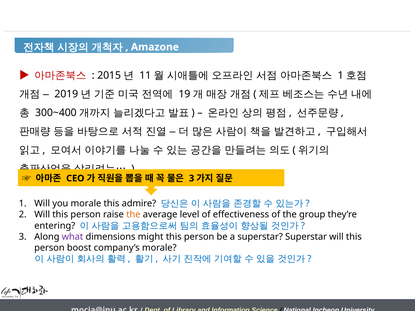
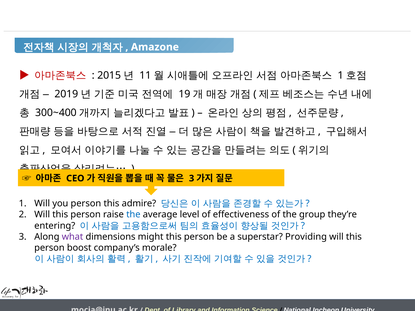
you morale: morale -> person (86, 204)
the colour: orange -> blue (133, 215)
superstar Superstar: Superstar -> Providing (306, 237)
